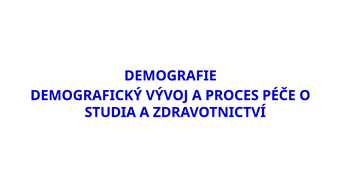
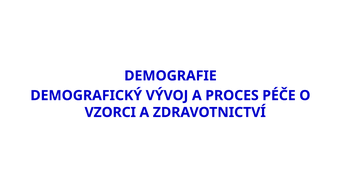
STUDIA: STUDIA -> VZORCI (110, 112)
